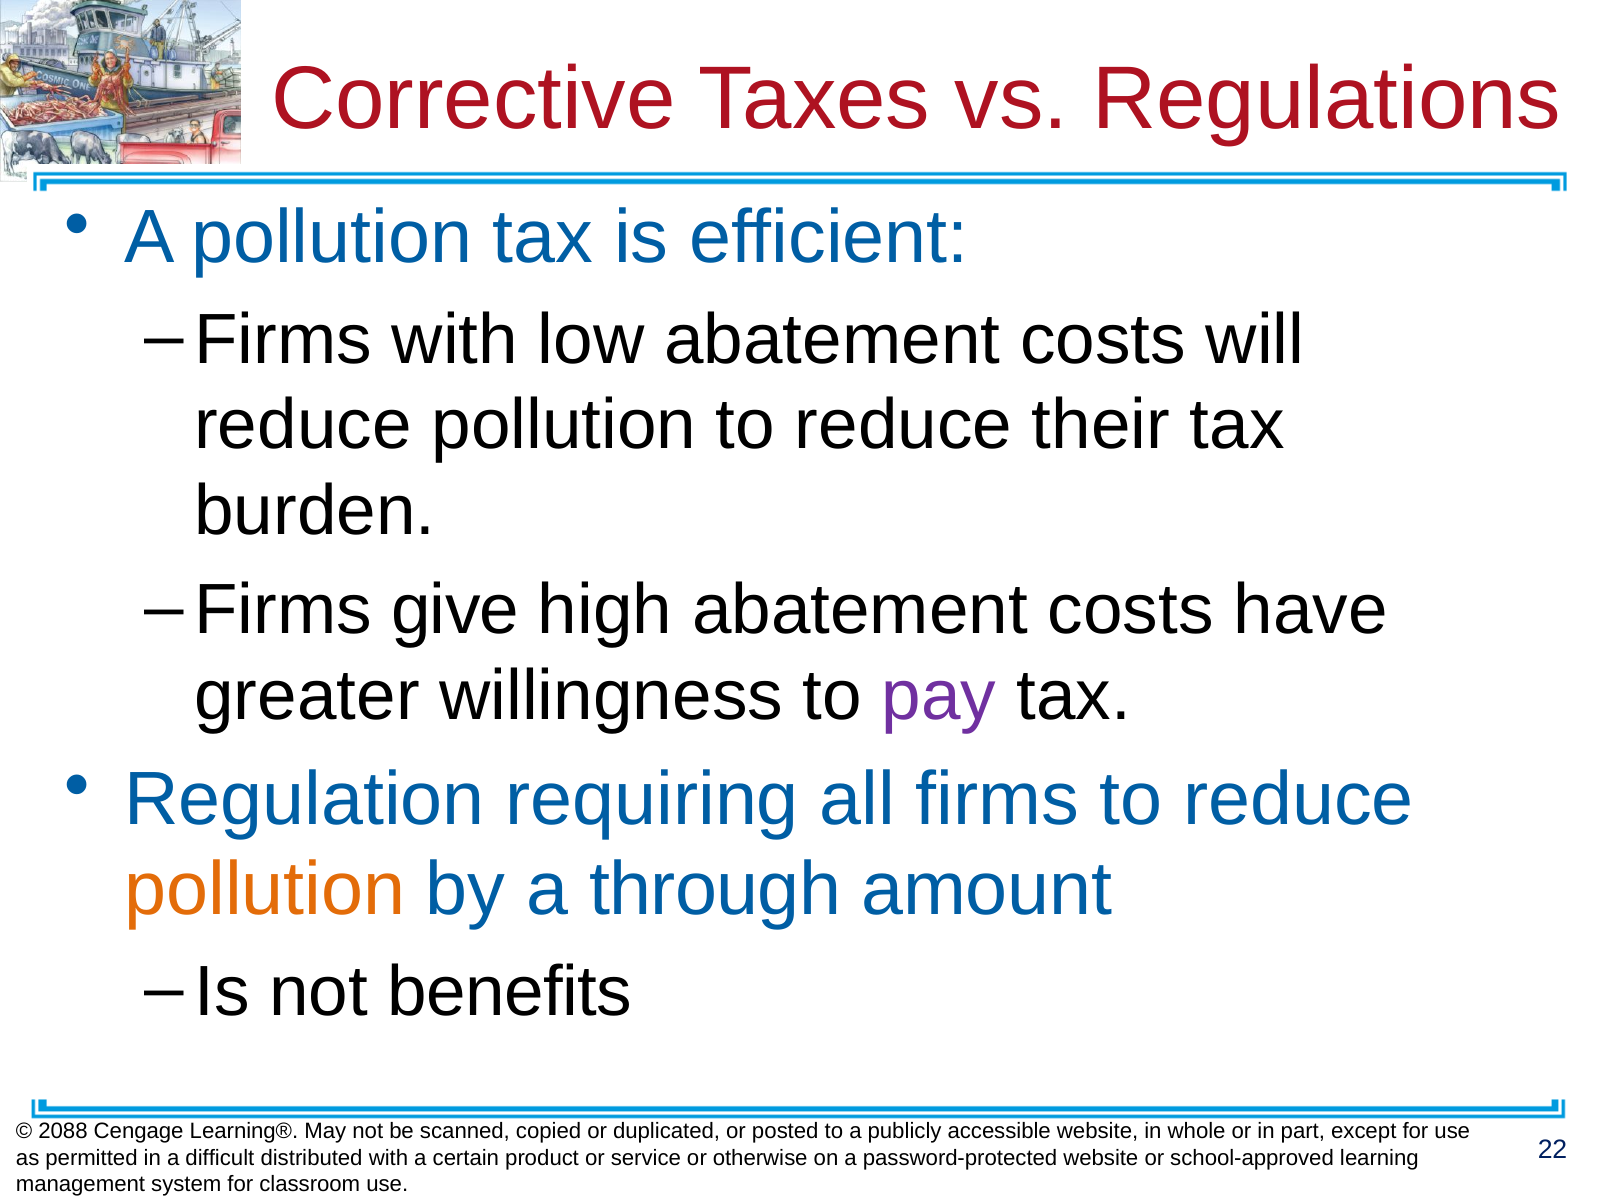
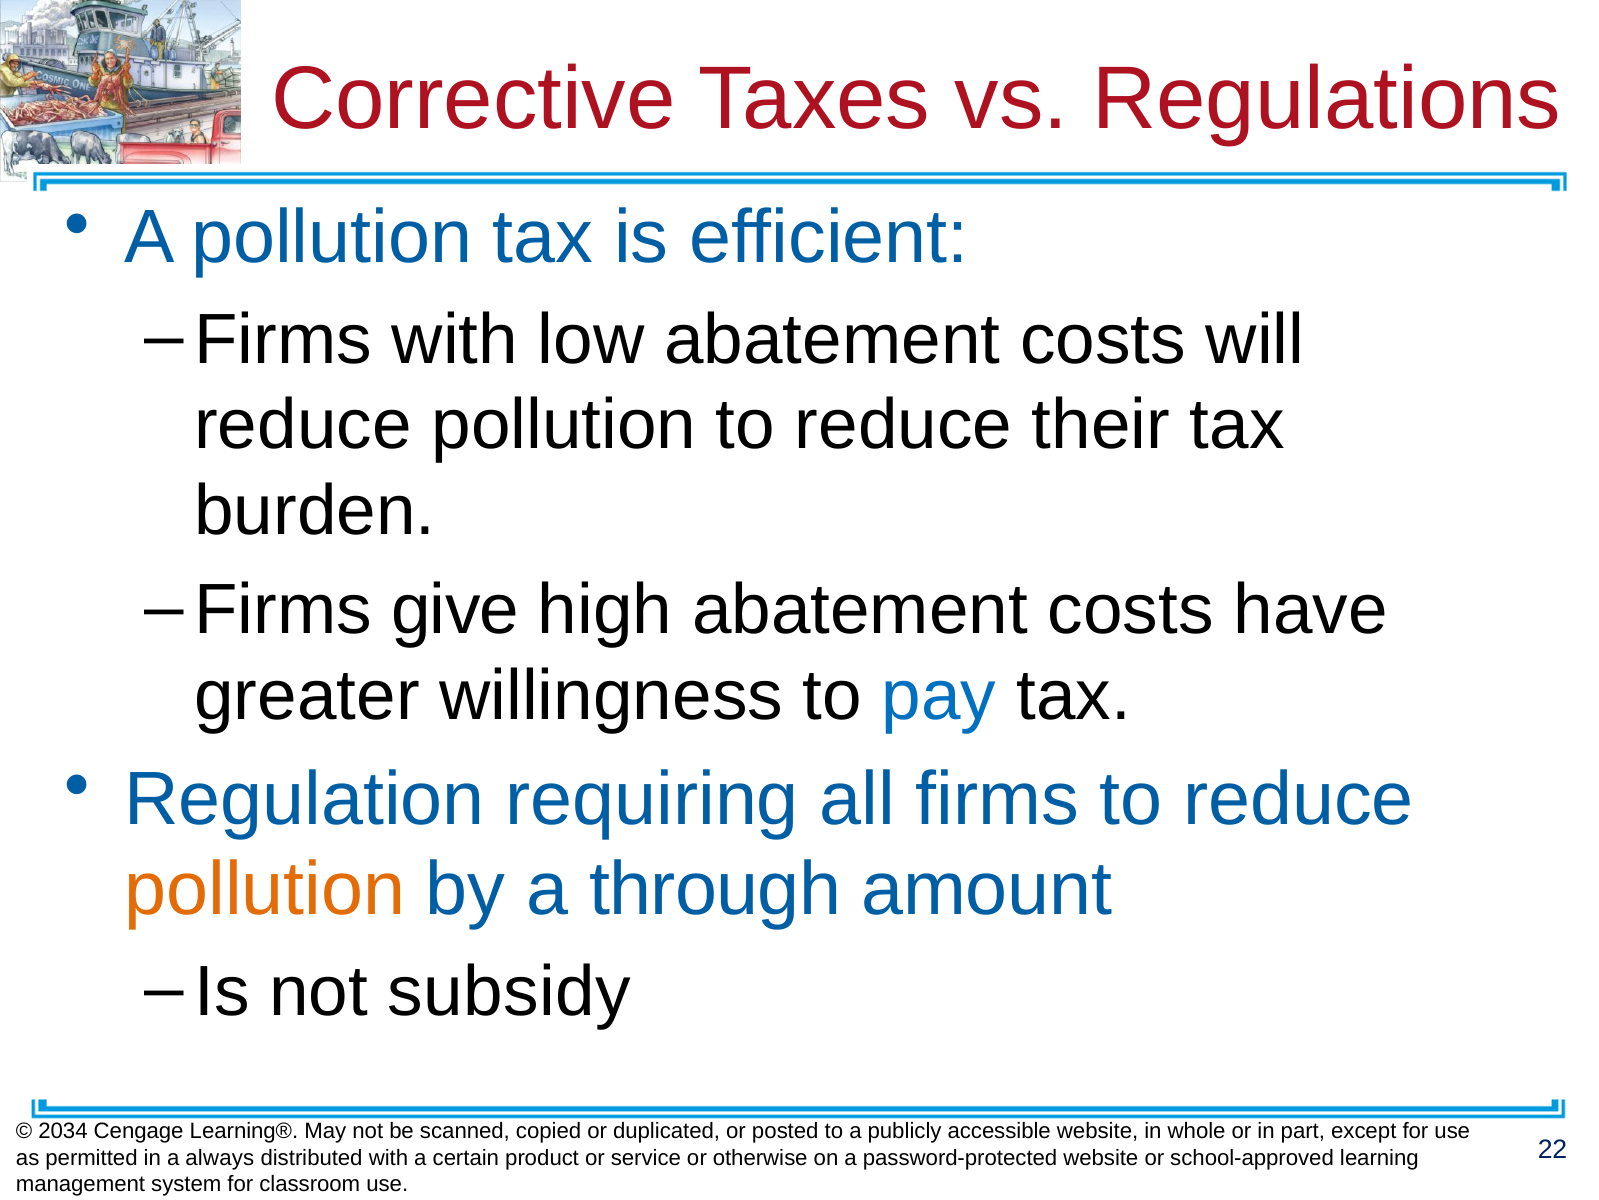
pay colour: purple -> blue (939, 695)
benefits: benefits -> subsidy (510, 991)
2088: 2088 -> 2034 (63, 1130)
difficult: difficult -> always (220, 1157)
